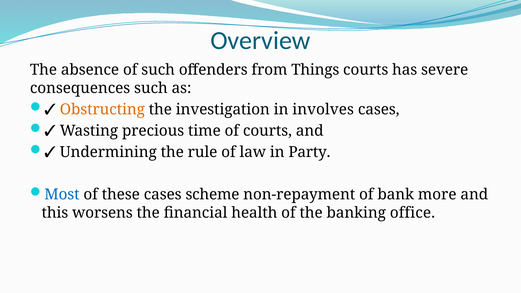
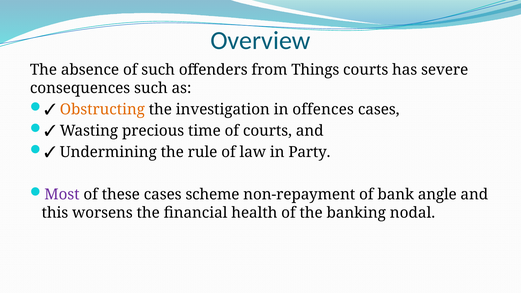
involves: involves -> offences (323, 109)
Most colour: blue -> purple (62, 195)
more: more -> angle (437, 195)
office: office -> nodal (413, 213)
